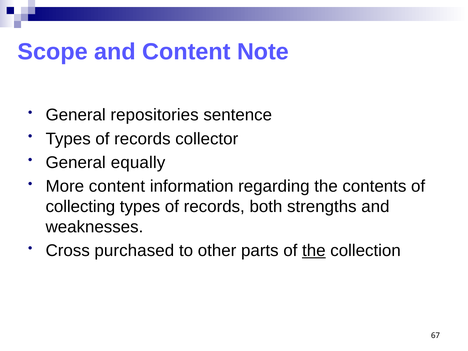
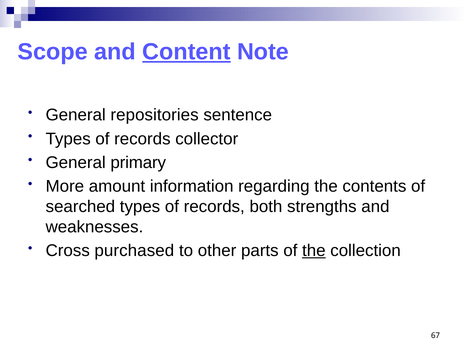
Content underline: none -> present (186, 52)
equally: equally -> primary (138, 162)
More content: content -> amount (117, 186)
collecting: collecting -> searched (80, 206)
